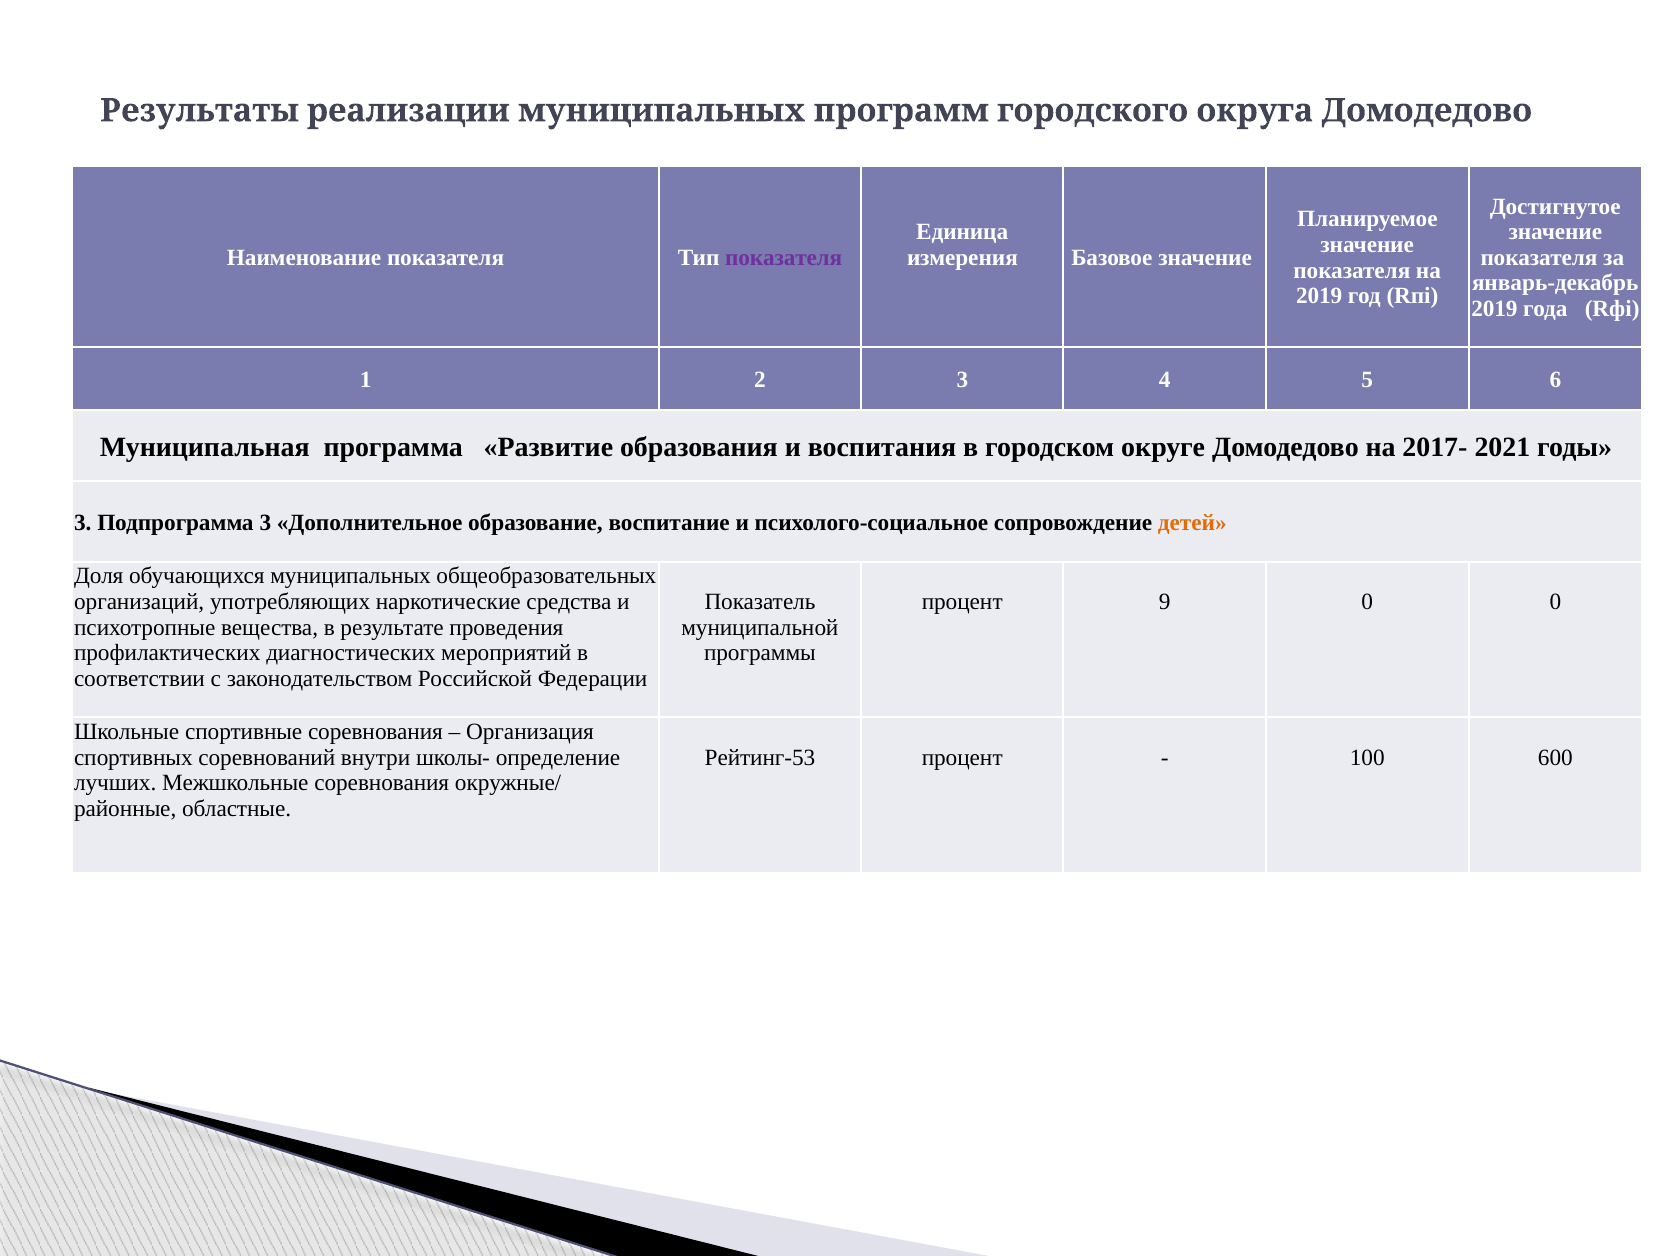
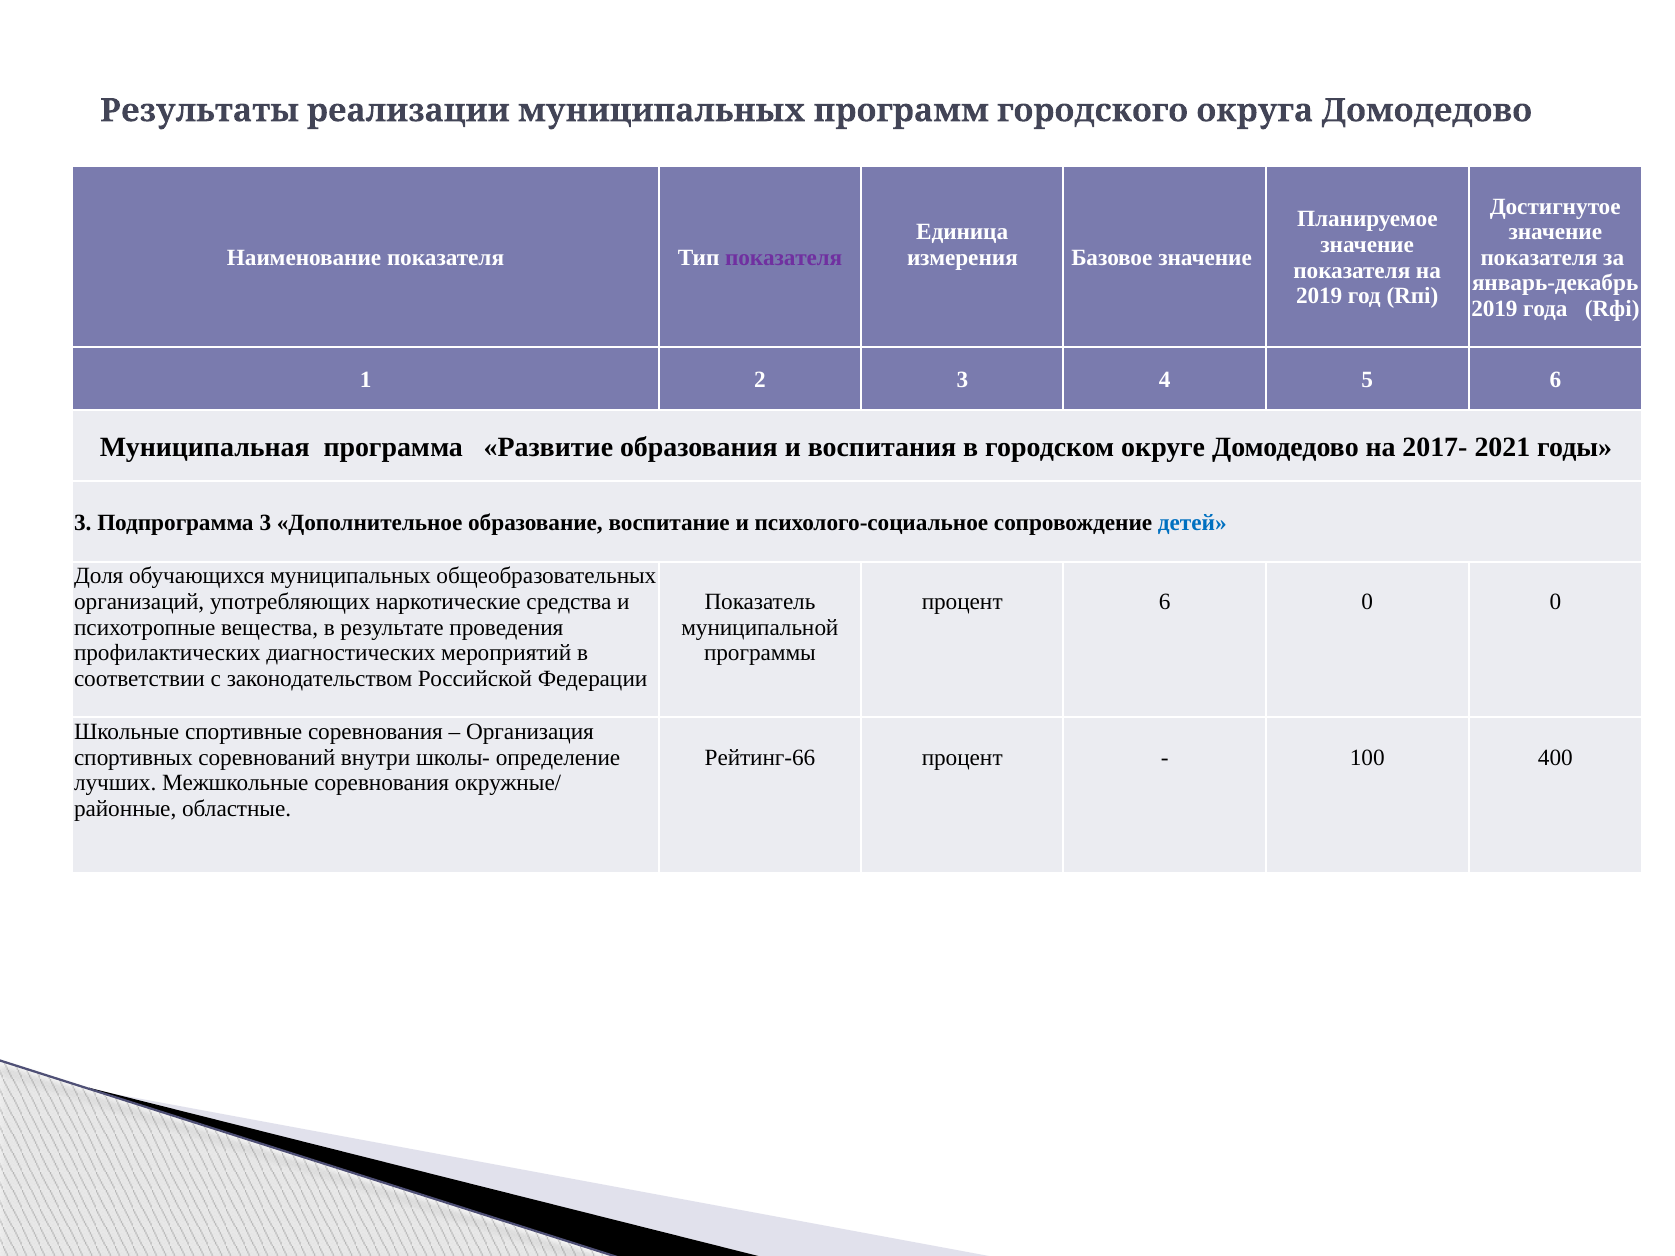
детей colour: orange -> blue (1192, 523)
процент 9: 9 -> 6 (1165, 602)
Рейтинг-53: Рейтинг-53 -> Рейтинг-66 (760, 758)
600: 600 -> 400 (1555, 758)
